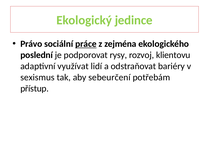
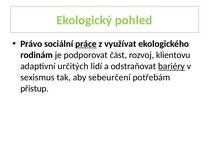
jedince: jedince -> pohled (134, 20)
zejména: zejména -> využívat (120, 44)
poslední: poslední -> rodinám (37, 55)
rysy: rysy -> část (118, 55)
využívat: využívat -> určitých (73, 66)
bariéry underline: none -> present (171, 66)
